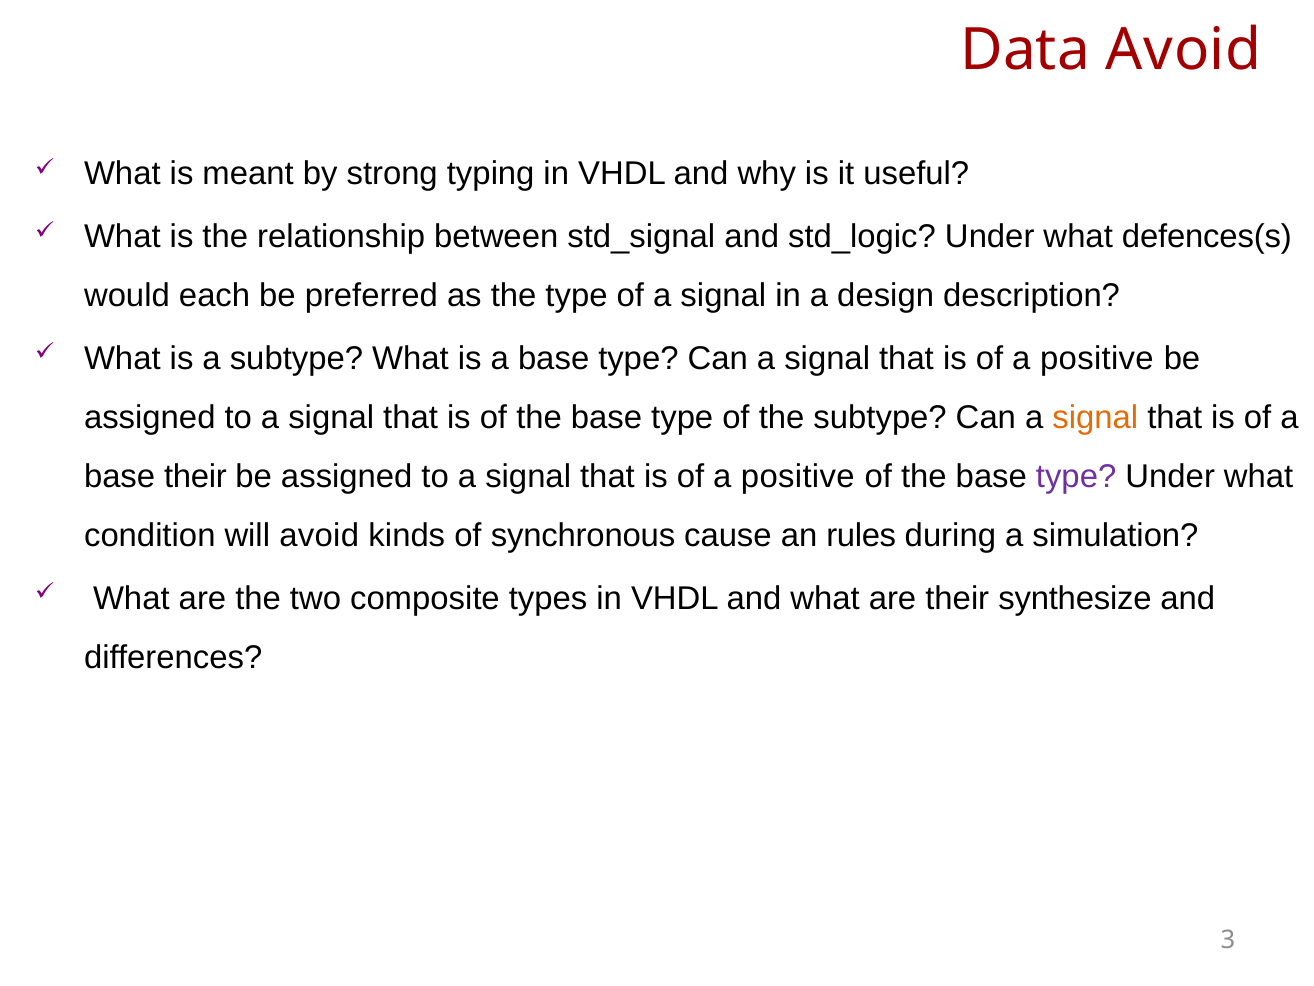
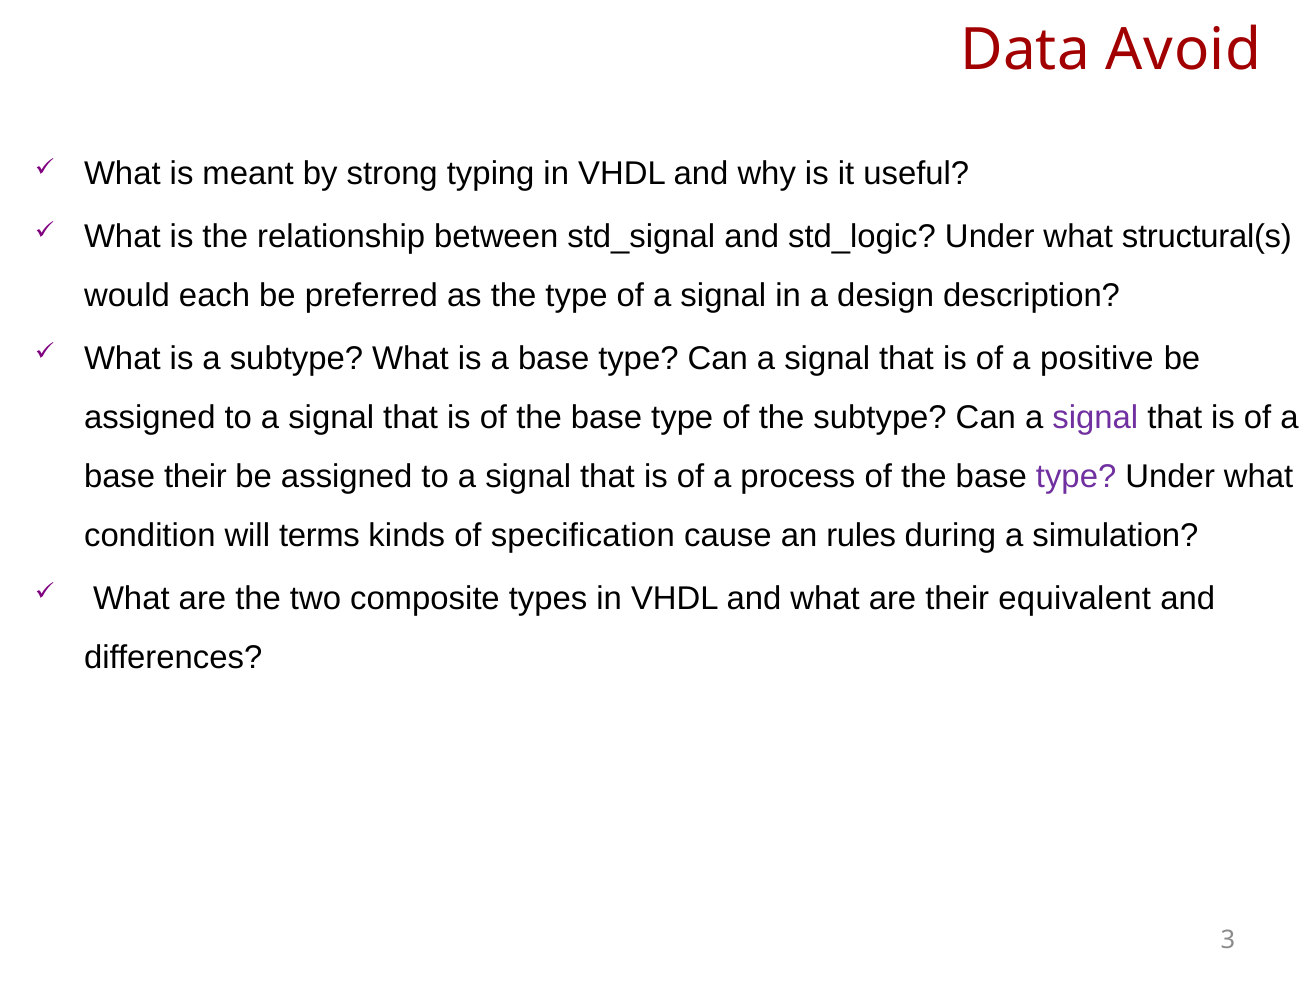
defences(s: defences(s -> structural(s (1207, 236)
signal colour: orange -> purple (1095, 417)
positive: positive -> process (798, 476)
will avoid: avoid -> terms (320, 535)
synchronous: synchronous -> specification (583, 535)
synthesize: synthesize -> equivalent (1075, 598)
